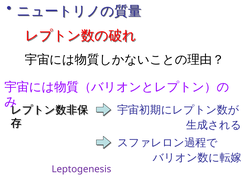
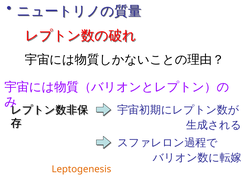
Leptogenesis colour: purple -> orange (81, 170)
